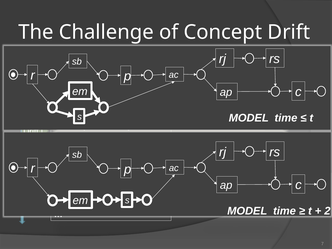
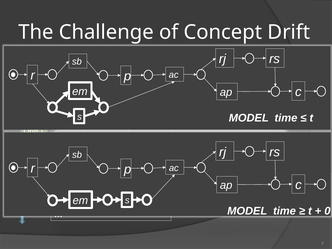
2: 2 -> 0 (327, 211)
